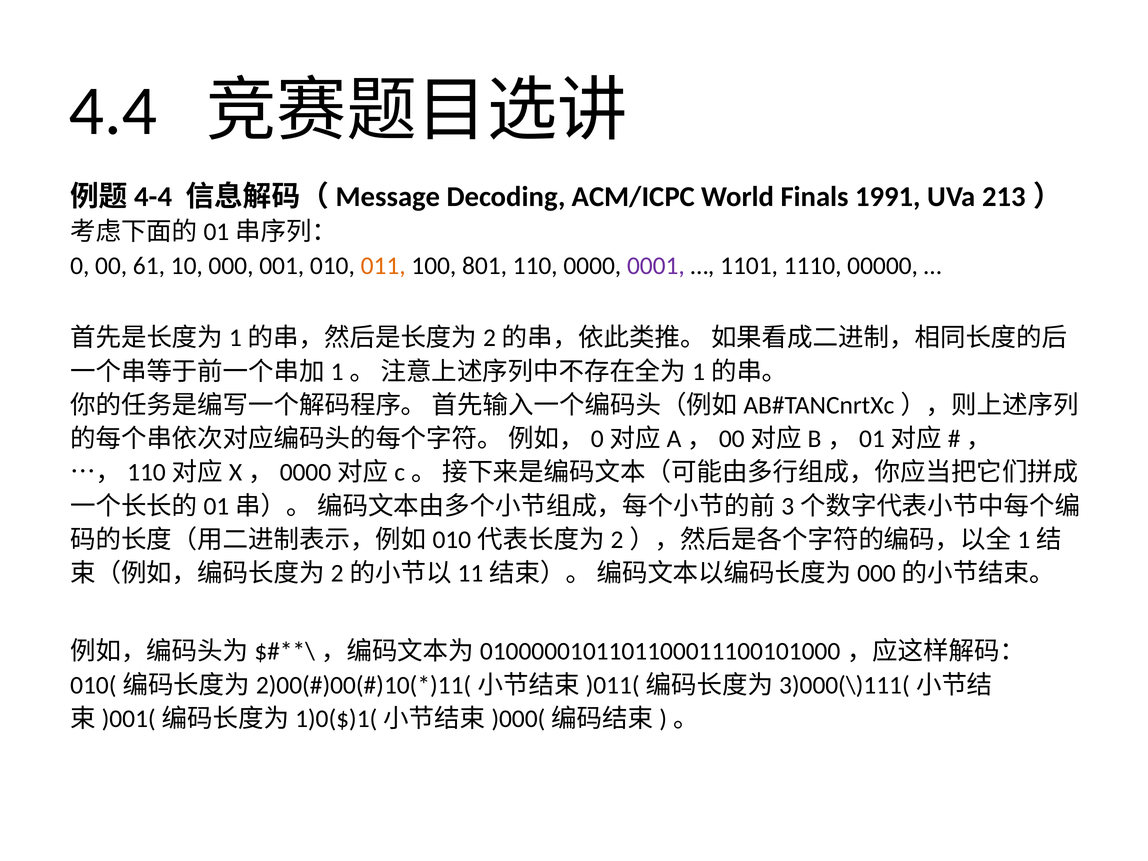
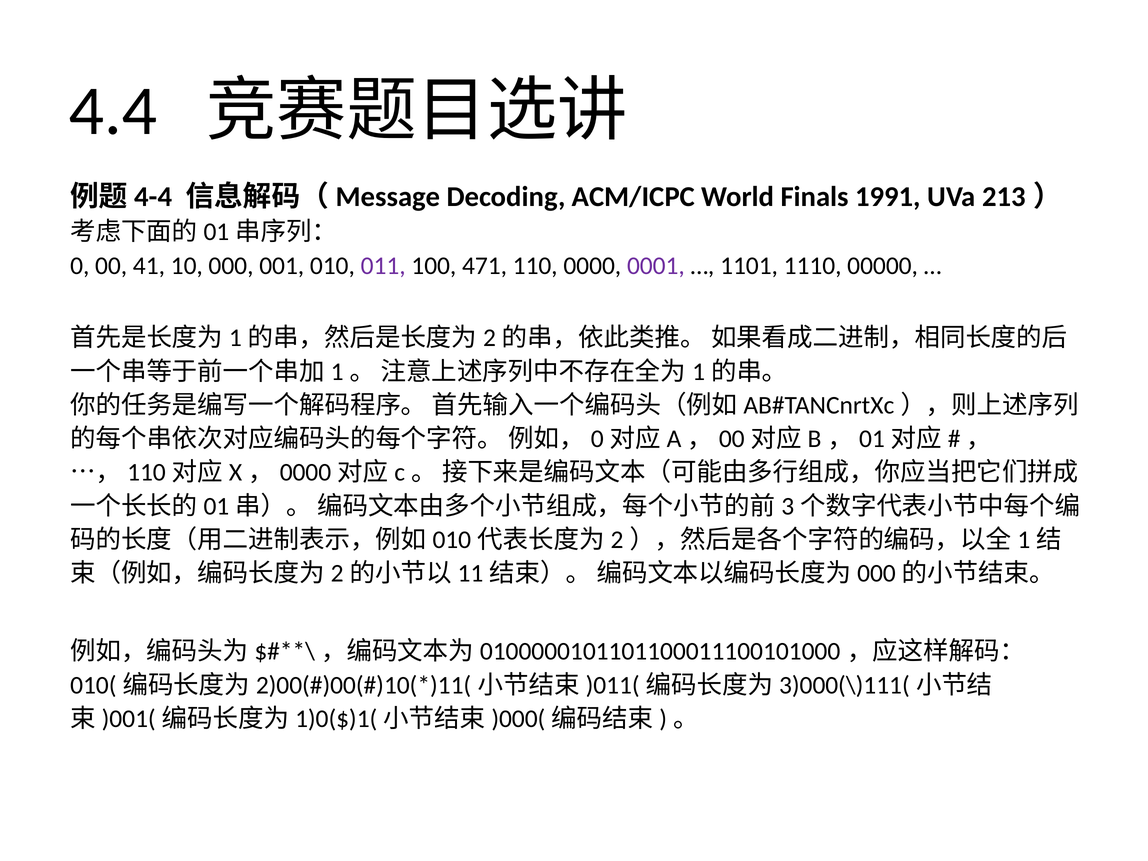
61: 61 -> 41 (149, 266)
011 colour: orange -> purple (383, 266)
801: 801 -> 471 (485, 266)
